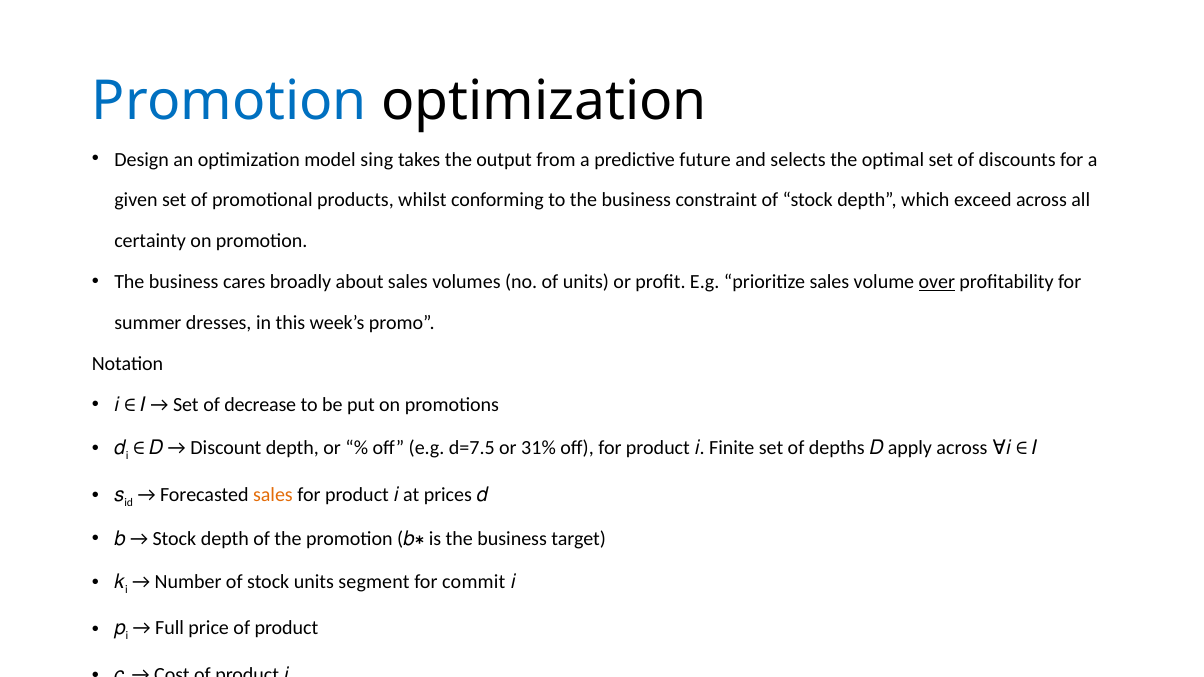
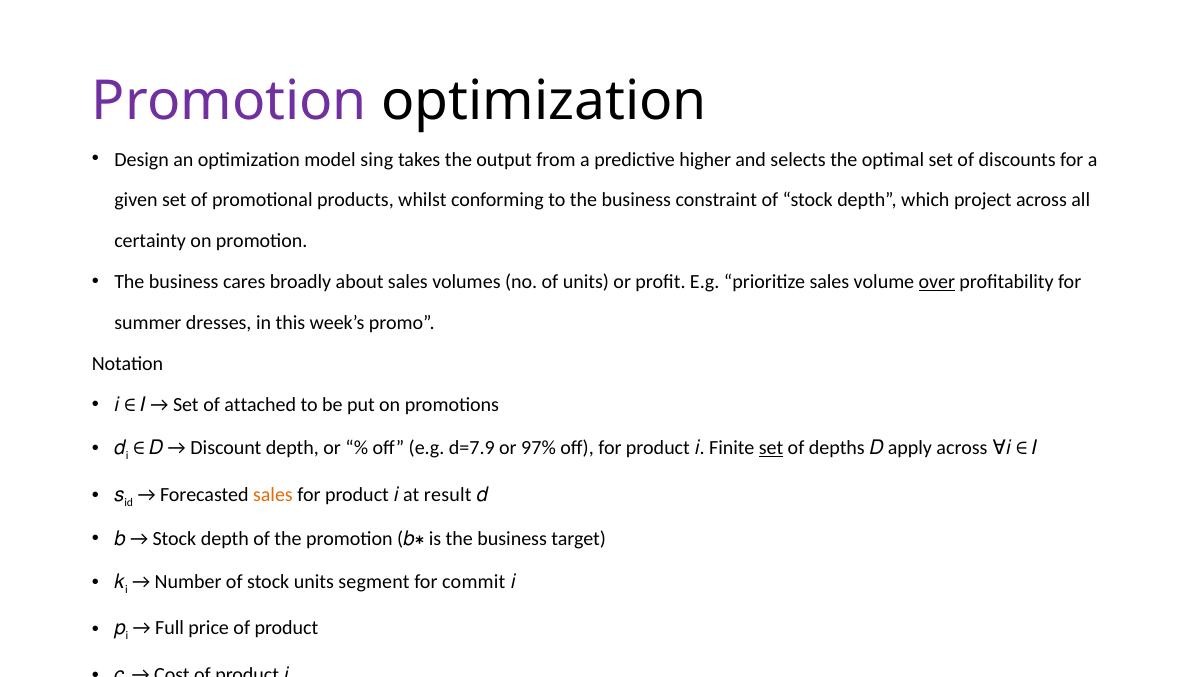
Promotion colour: blue -> purple (229, 101)
future: future -> higher (705, 160)
exceed: exceed -> project (983, 200)
decrease: decrease -> attached (260, 405)
d=7.5: d=7.5 -> d=7.9 (472, 448)
31%: 31% -> 97% (539, 448)
set underline: none -> present (771, 448)
prices: prices -> result (448, 495)
